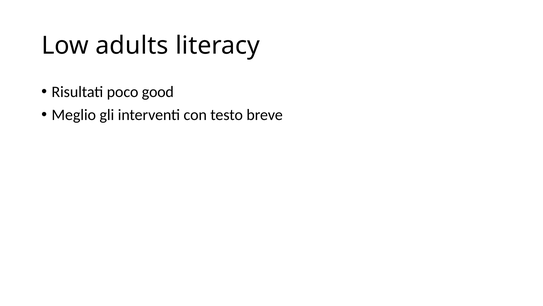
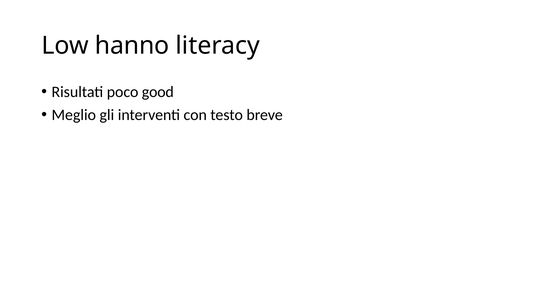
adults: adults -> hanno (132, 46)
